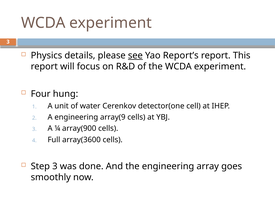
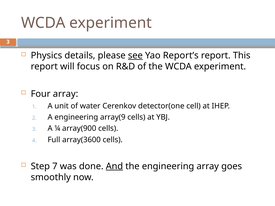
Four hung: hung -> array (66, 94)
Step 3: 3 -> 7 (55, 166)
And underline: none -> present (114, 166)
